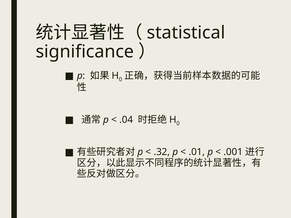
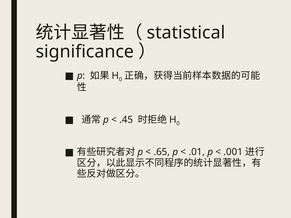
.04: .04 -> .45 (126, 120)
.32: .32 -> .65 (162, 152)
